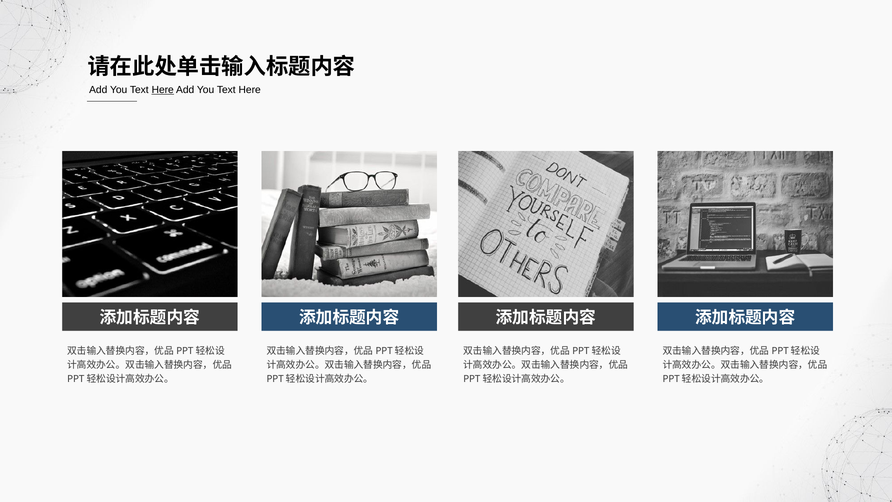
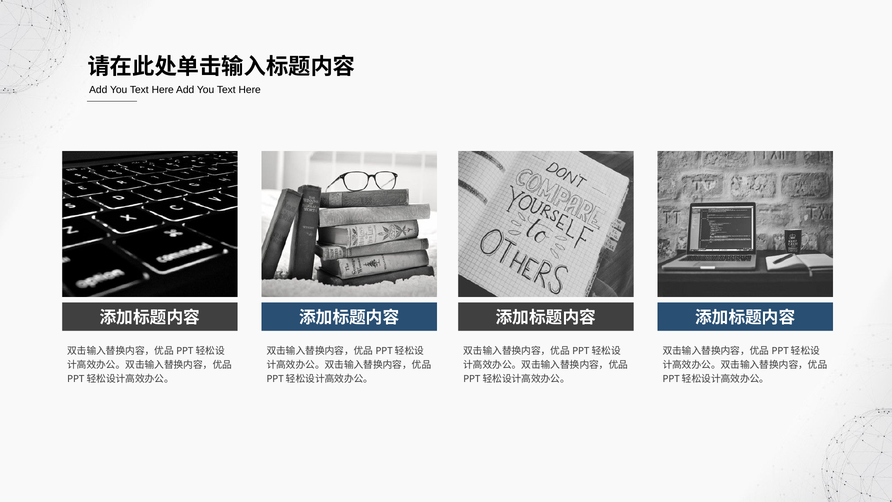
Here underline: present -> none (163, 90)
